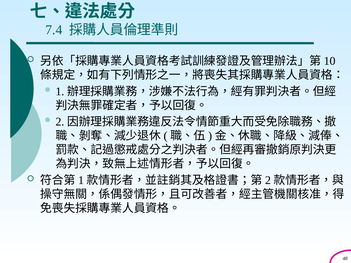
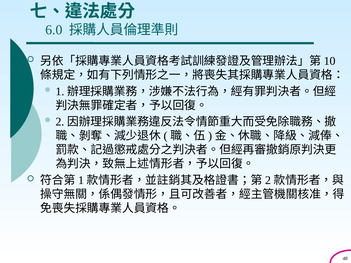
7.4: 7.4 -> 6.0 (54, 30)
